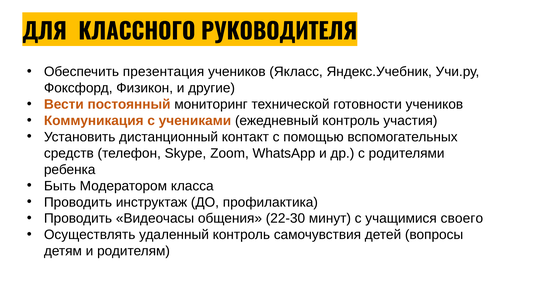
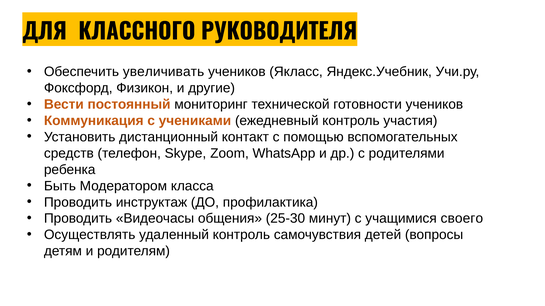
презентация: презентация -> увеличивать (164, 72)
22-30: 22-30 -> 25-30 (285, 219)
